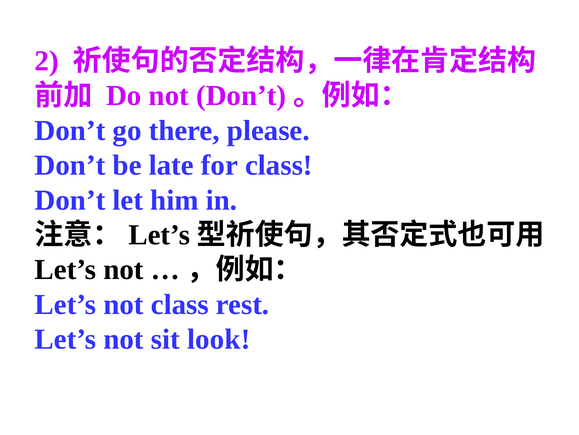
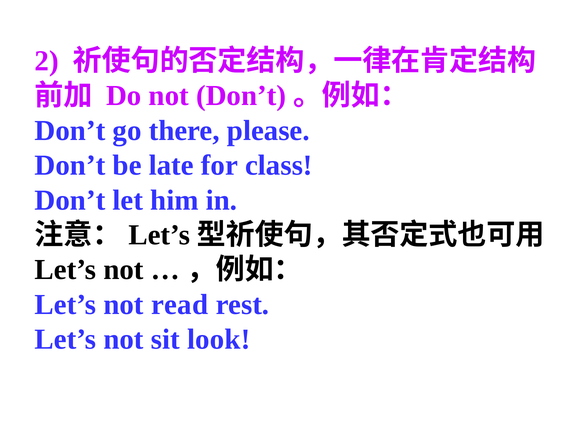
not class: class -> read (180, 304)
